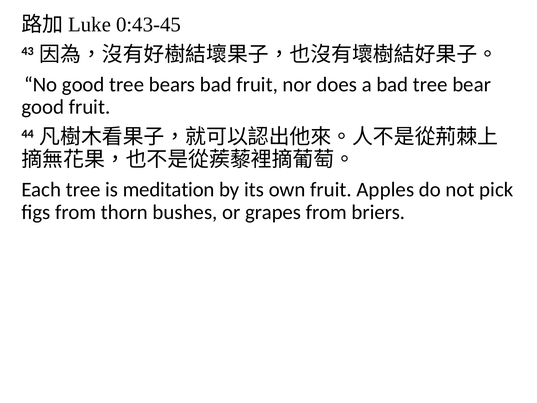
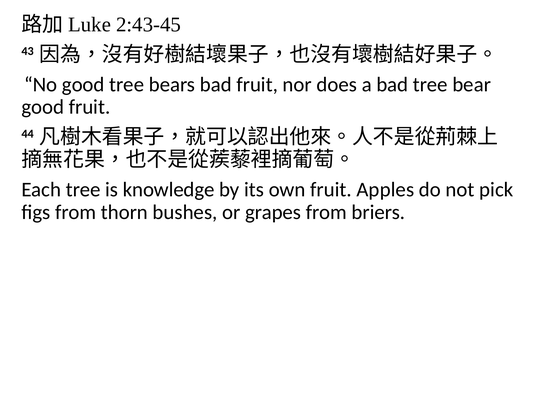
0:43-45: 0:43-45 -> 2:43-45 (149, 25)
meditation: meditation -> knowledge (169, 189)
